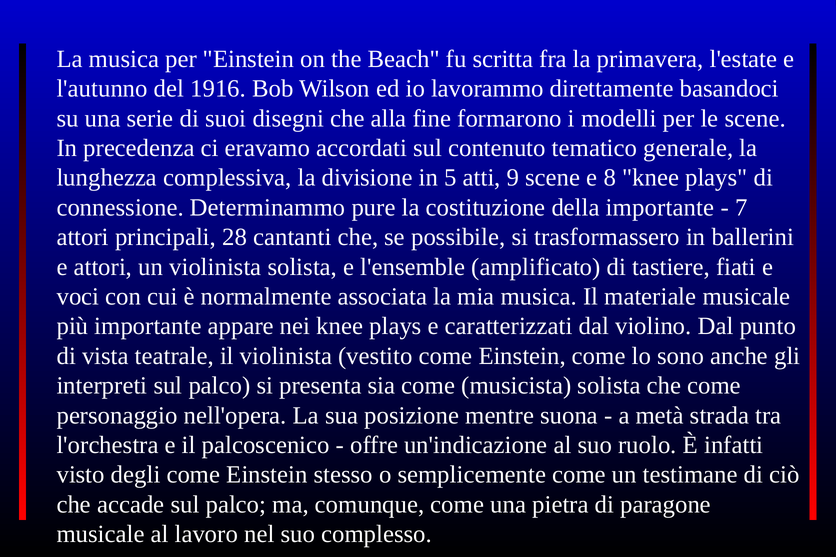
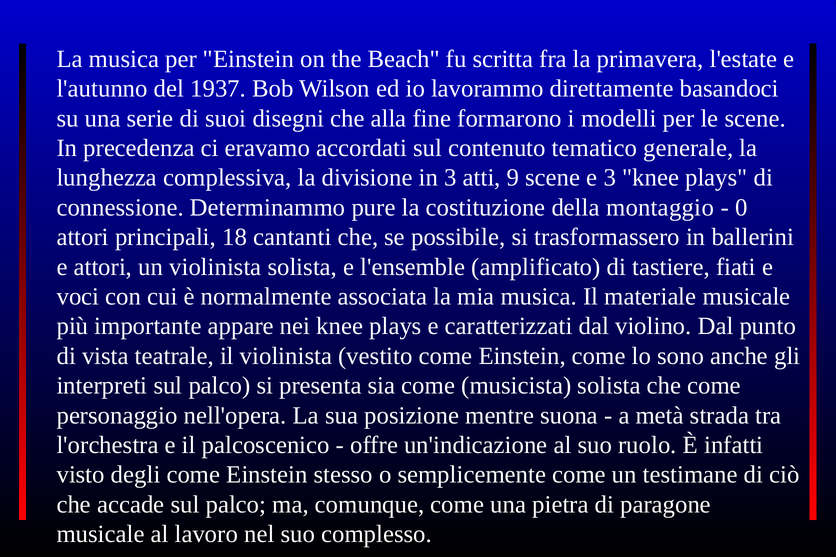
1916: 1916 -> 1937 (218, 89)
in 5: 5 -> 3 (450, 178)
e 8: 8 -> 3 (610, 178)
della importante: importante -> montaggio (660, 208)
7: 7 -> 0 (741, 208)
28: 28 -> 18 (235, 237)
